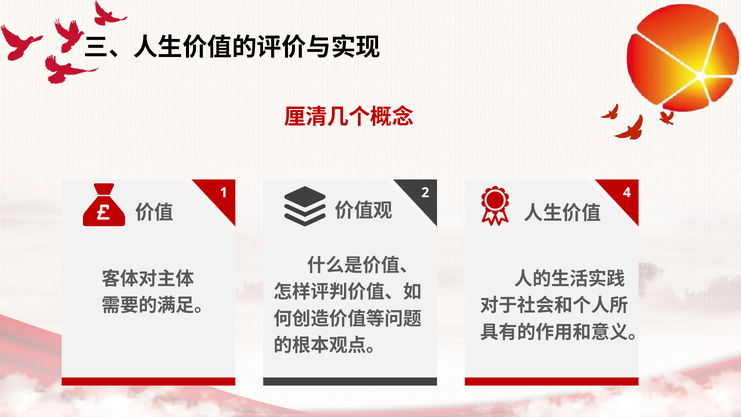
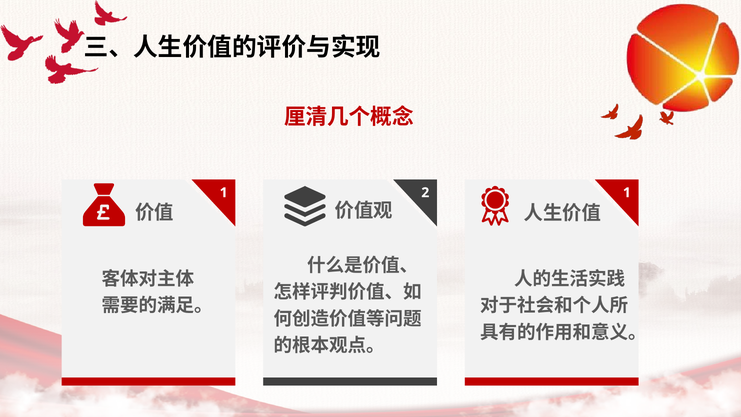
1 4: 4 -> 1 (627, 193)
